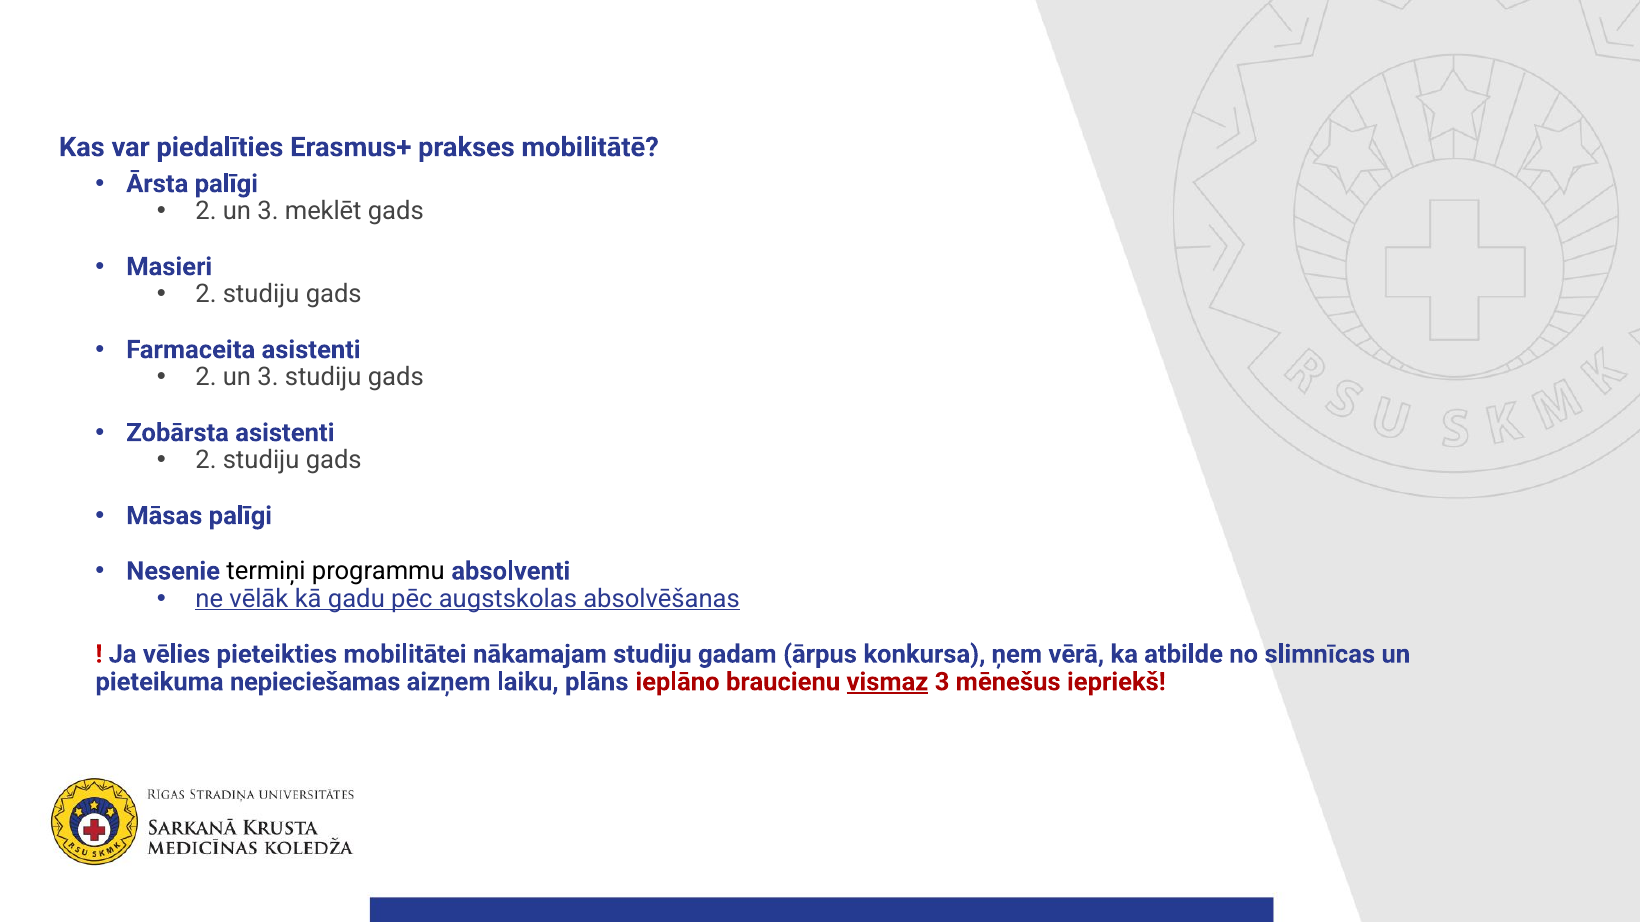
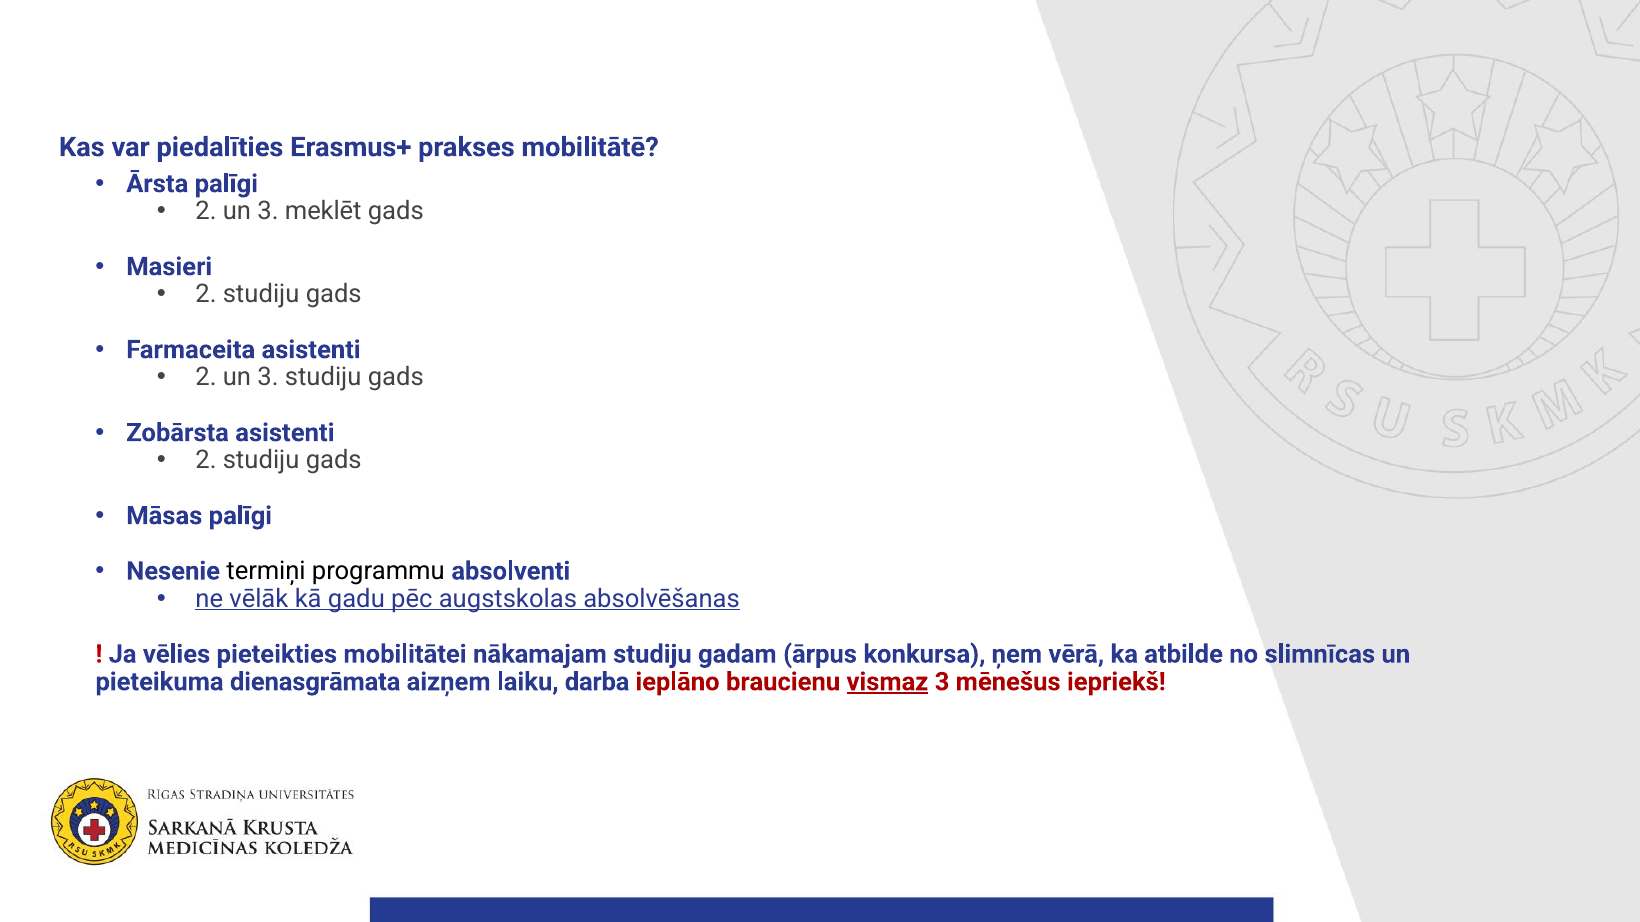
nepieciešamas: nepieciešamas -> dienasgrāmata (315, 682)
plāns: plāns -> darba (597, 682)
